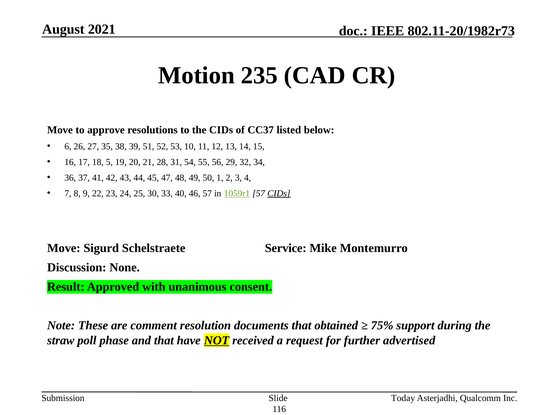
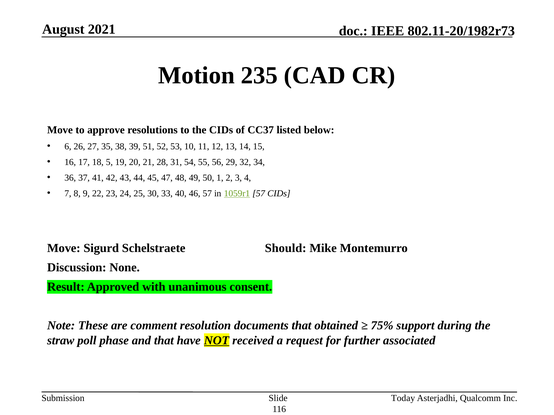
CIDs underline: present -> none (279, 194)
Service: Service -> Should (286, 248)
advertised: advertised -> associated (409, 341)
